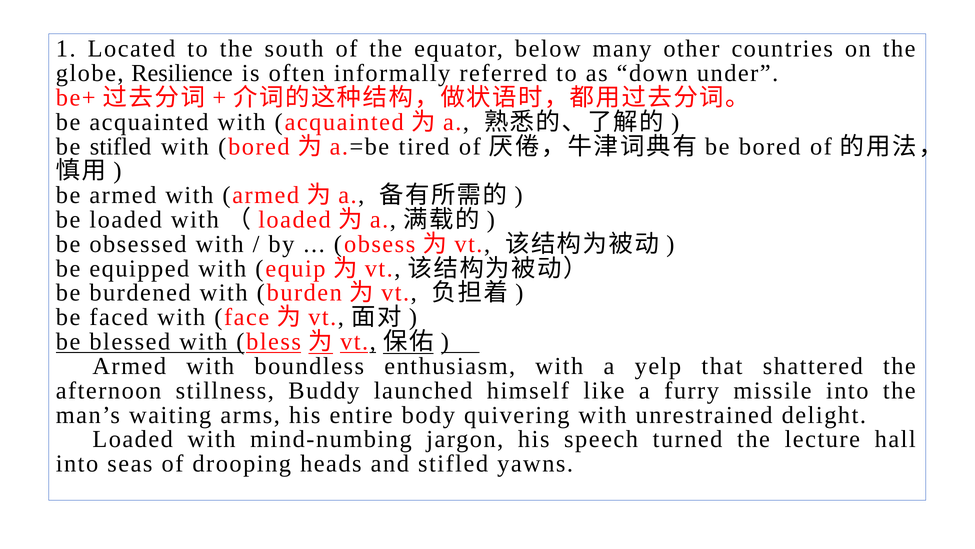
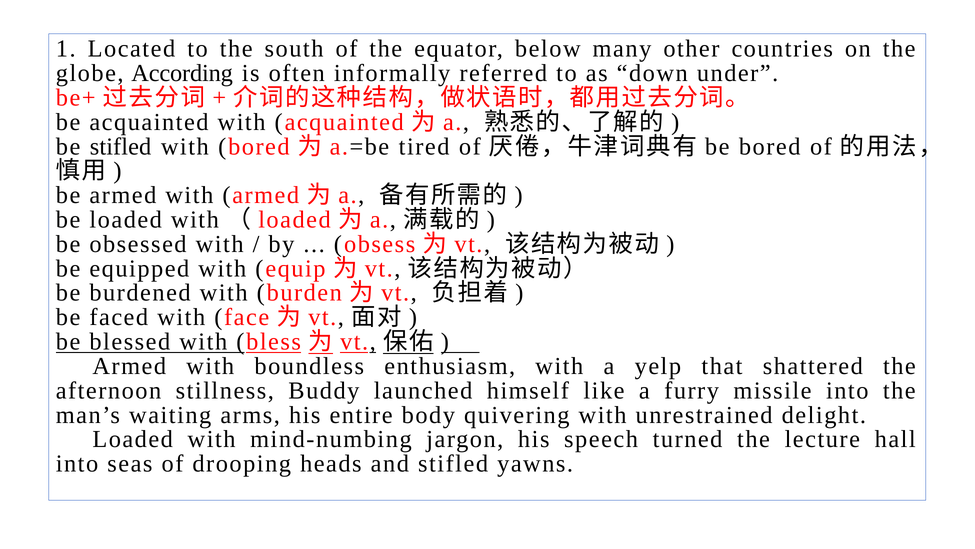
Resilience: Resilience -> According (182, 73)
